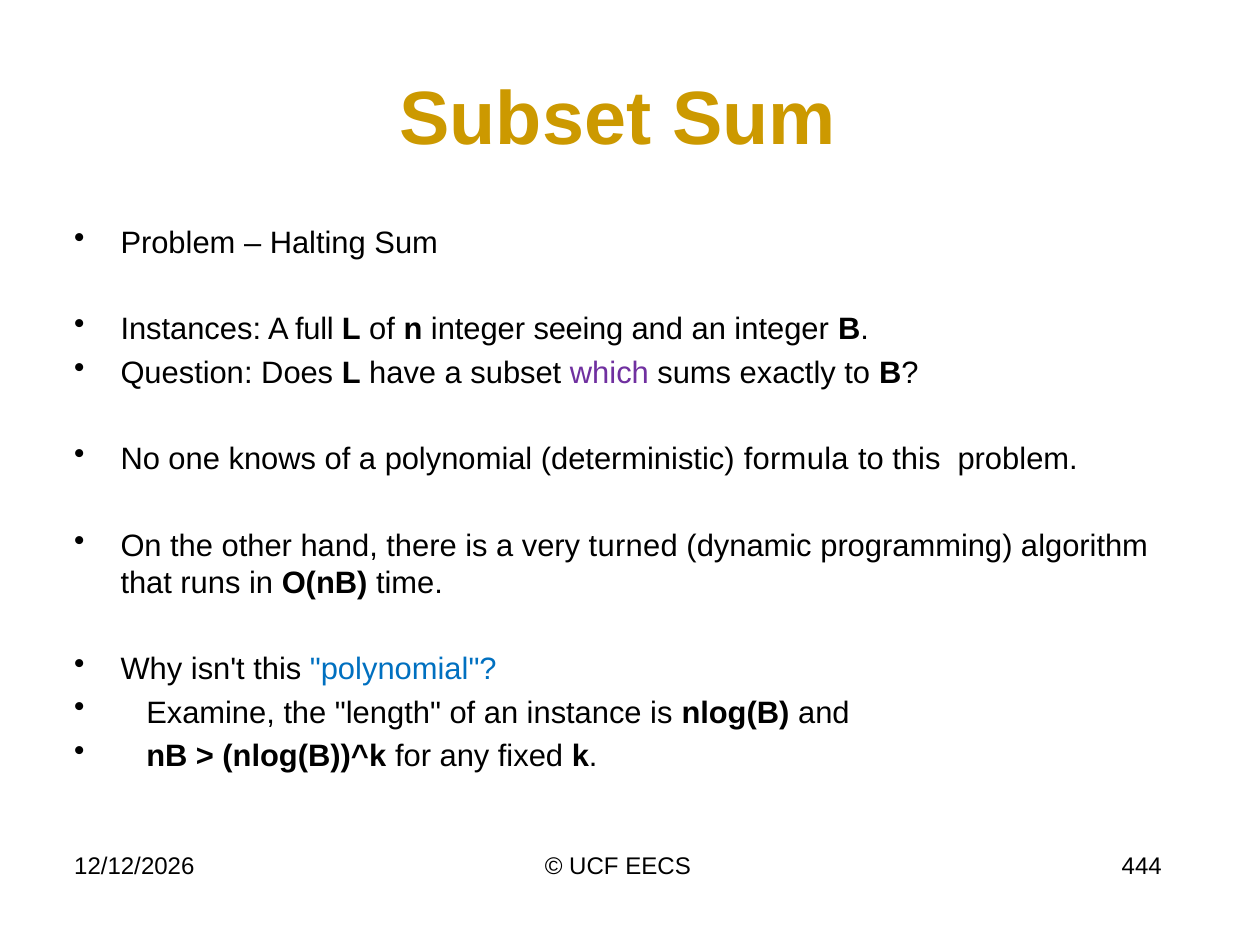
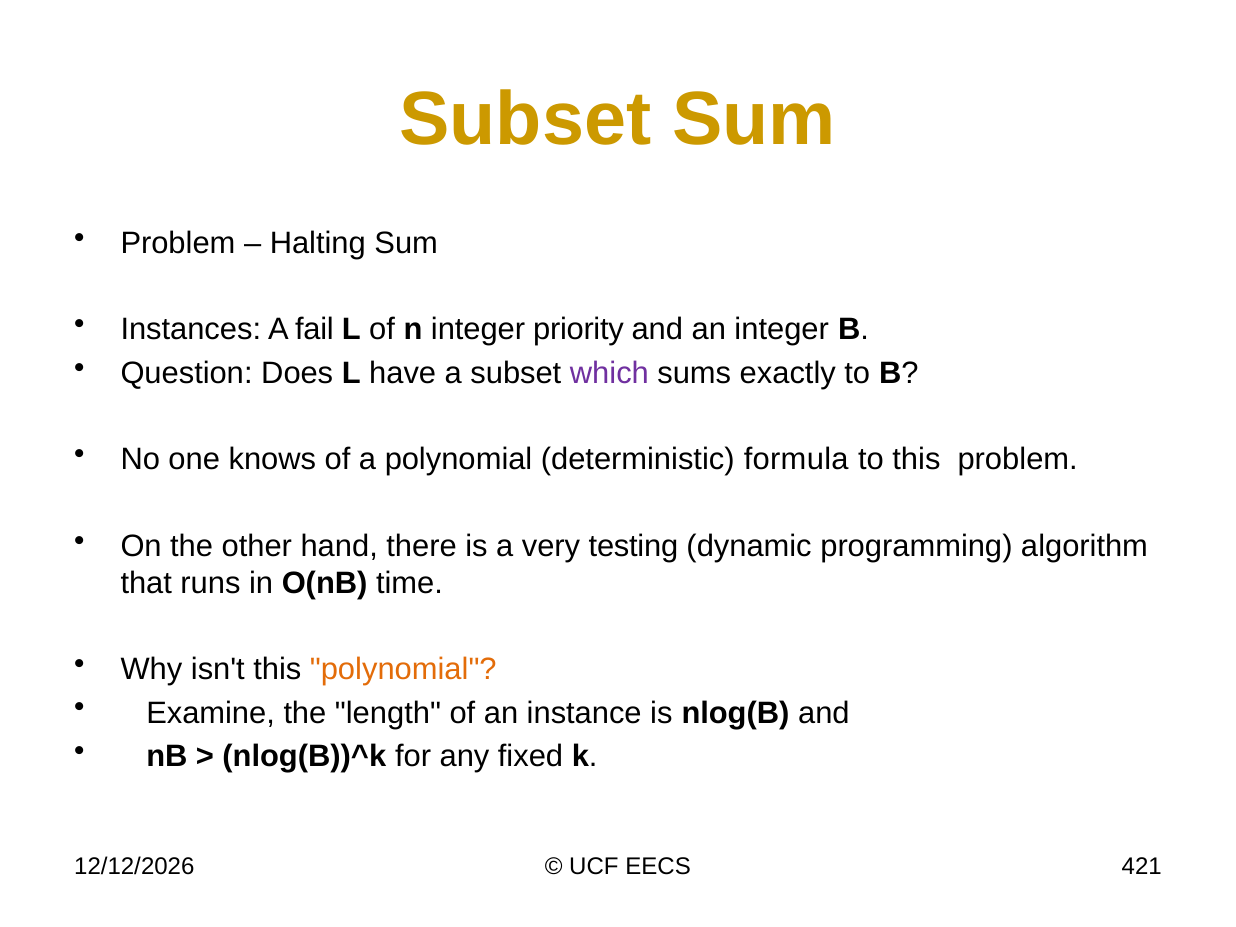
full: full -> fail (314, 330)
seeing: seeing -> priority (578, 330)
turned: turned -> testing (633, 546)
polynomial colour: blue -> orange (403, 670)
444: 444 -> 421 (1142, 866)
